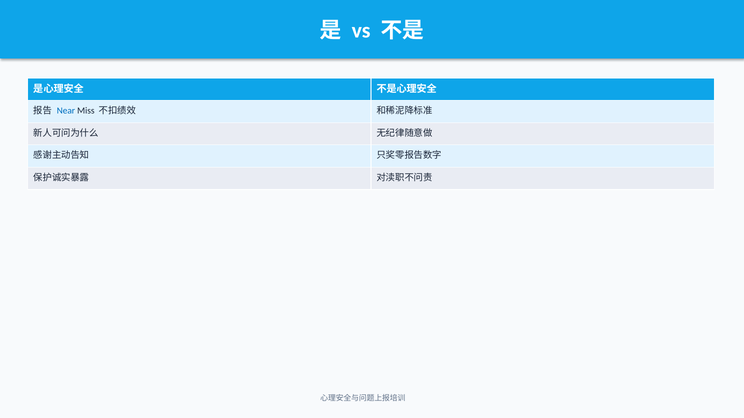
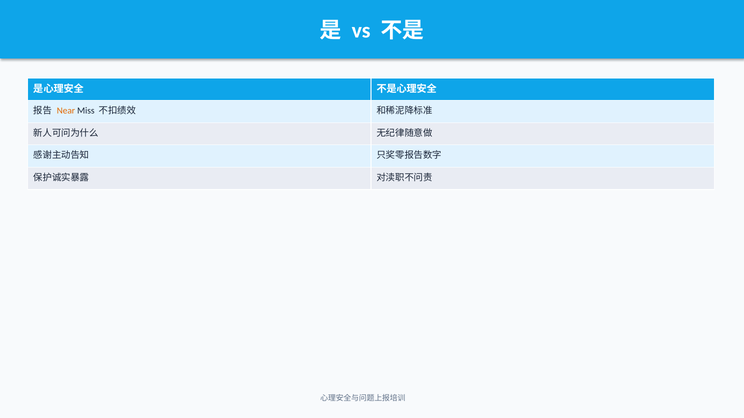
Near colour: blue -> orange (66, 111)
